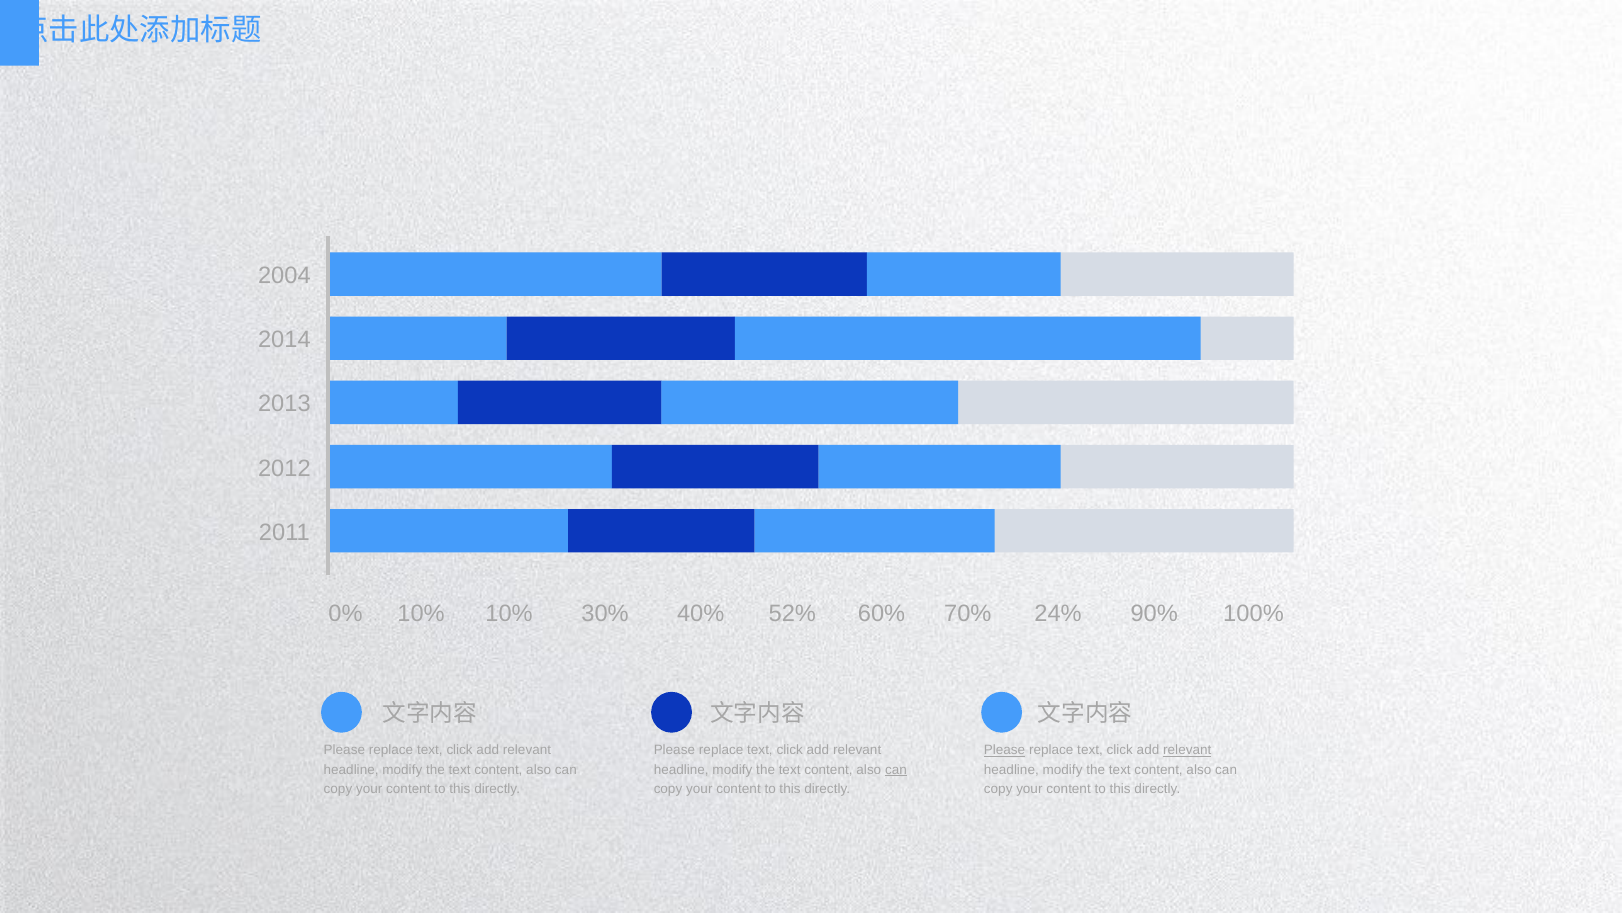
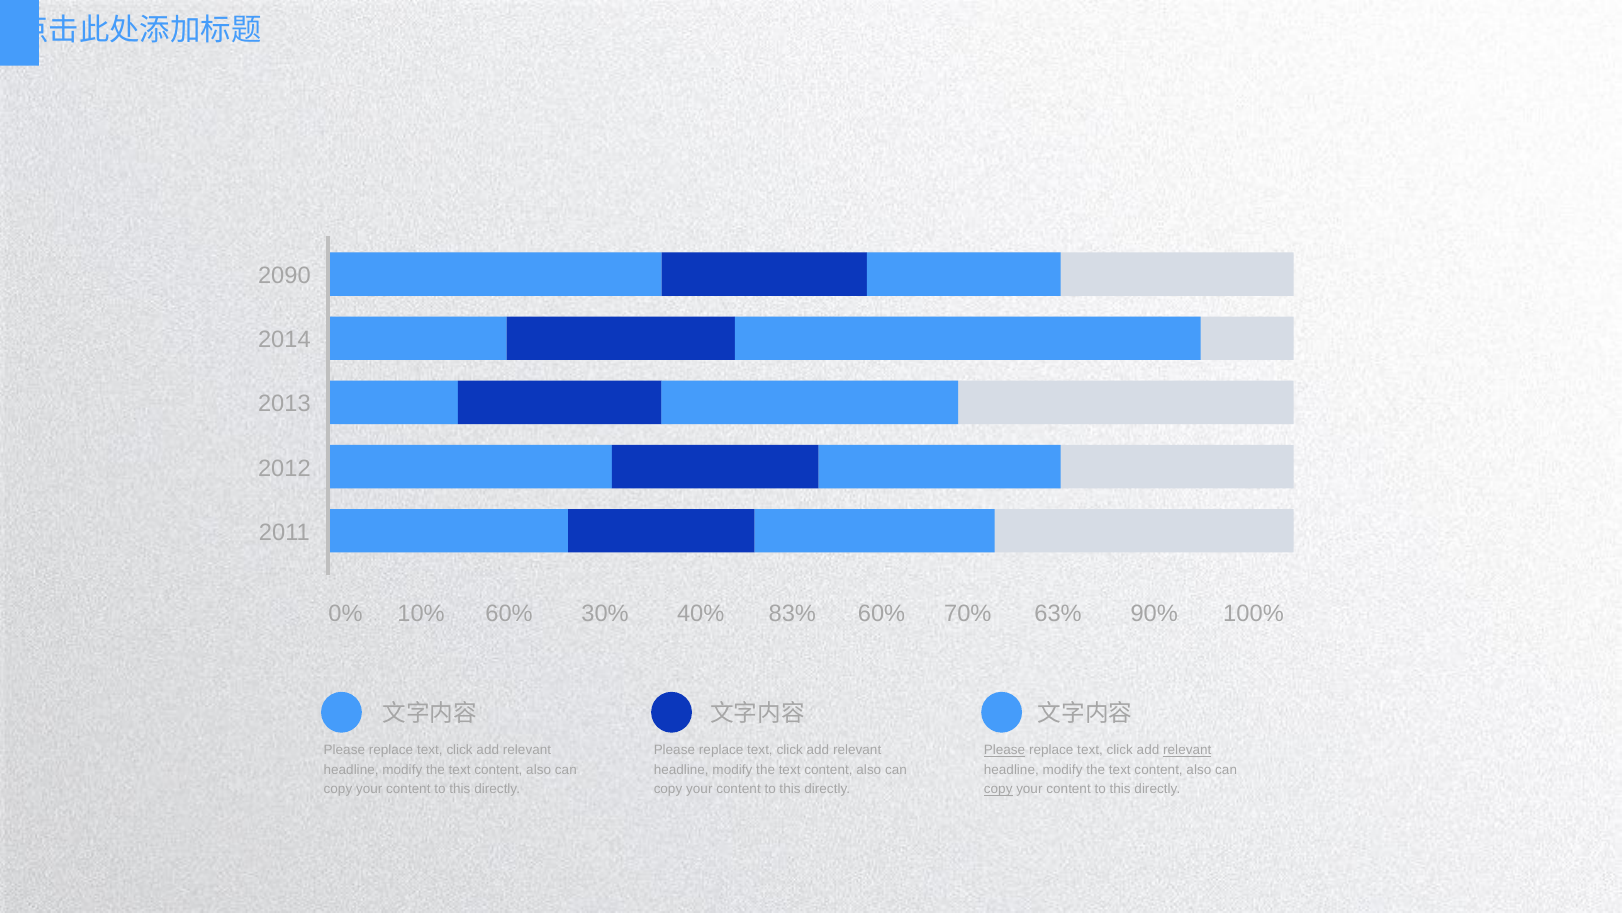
2004: 2004 -> 2090 (284, 275)
10%: 10% -> 60% (509, 613)
52%: 52% -> 83% (792, 613)
24%: 24% -> 63% (1058, 613)
can underline: present -> none (896, 769)
copy underline: none -> present (998, 789)
